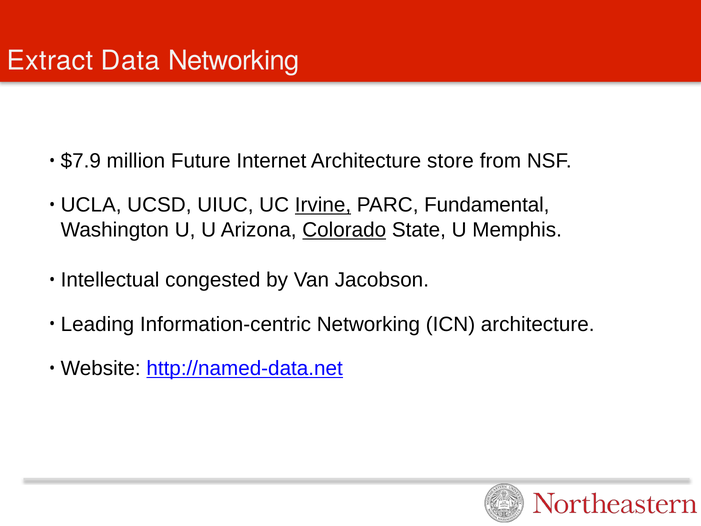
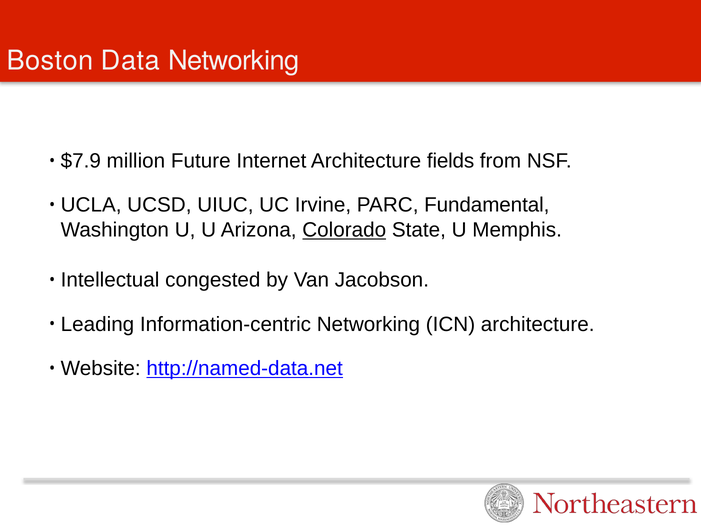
Extract: Extract -> Boston (50, 61)
store: store -> fields (451, 161)
Irvine underline: present -> none (323, 205)
